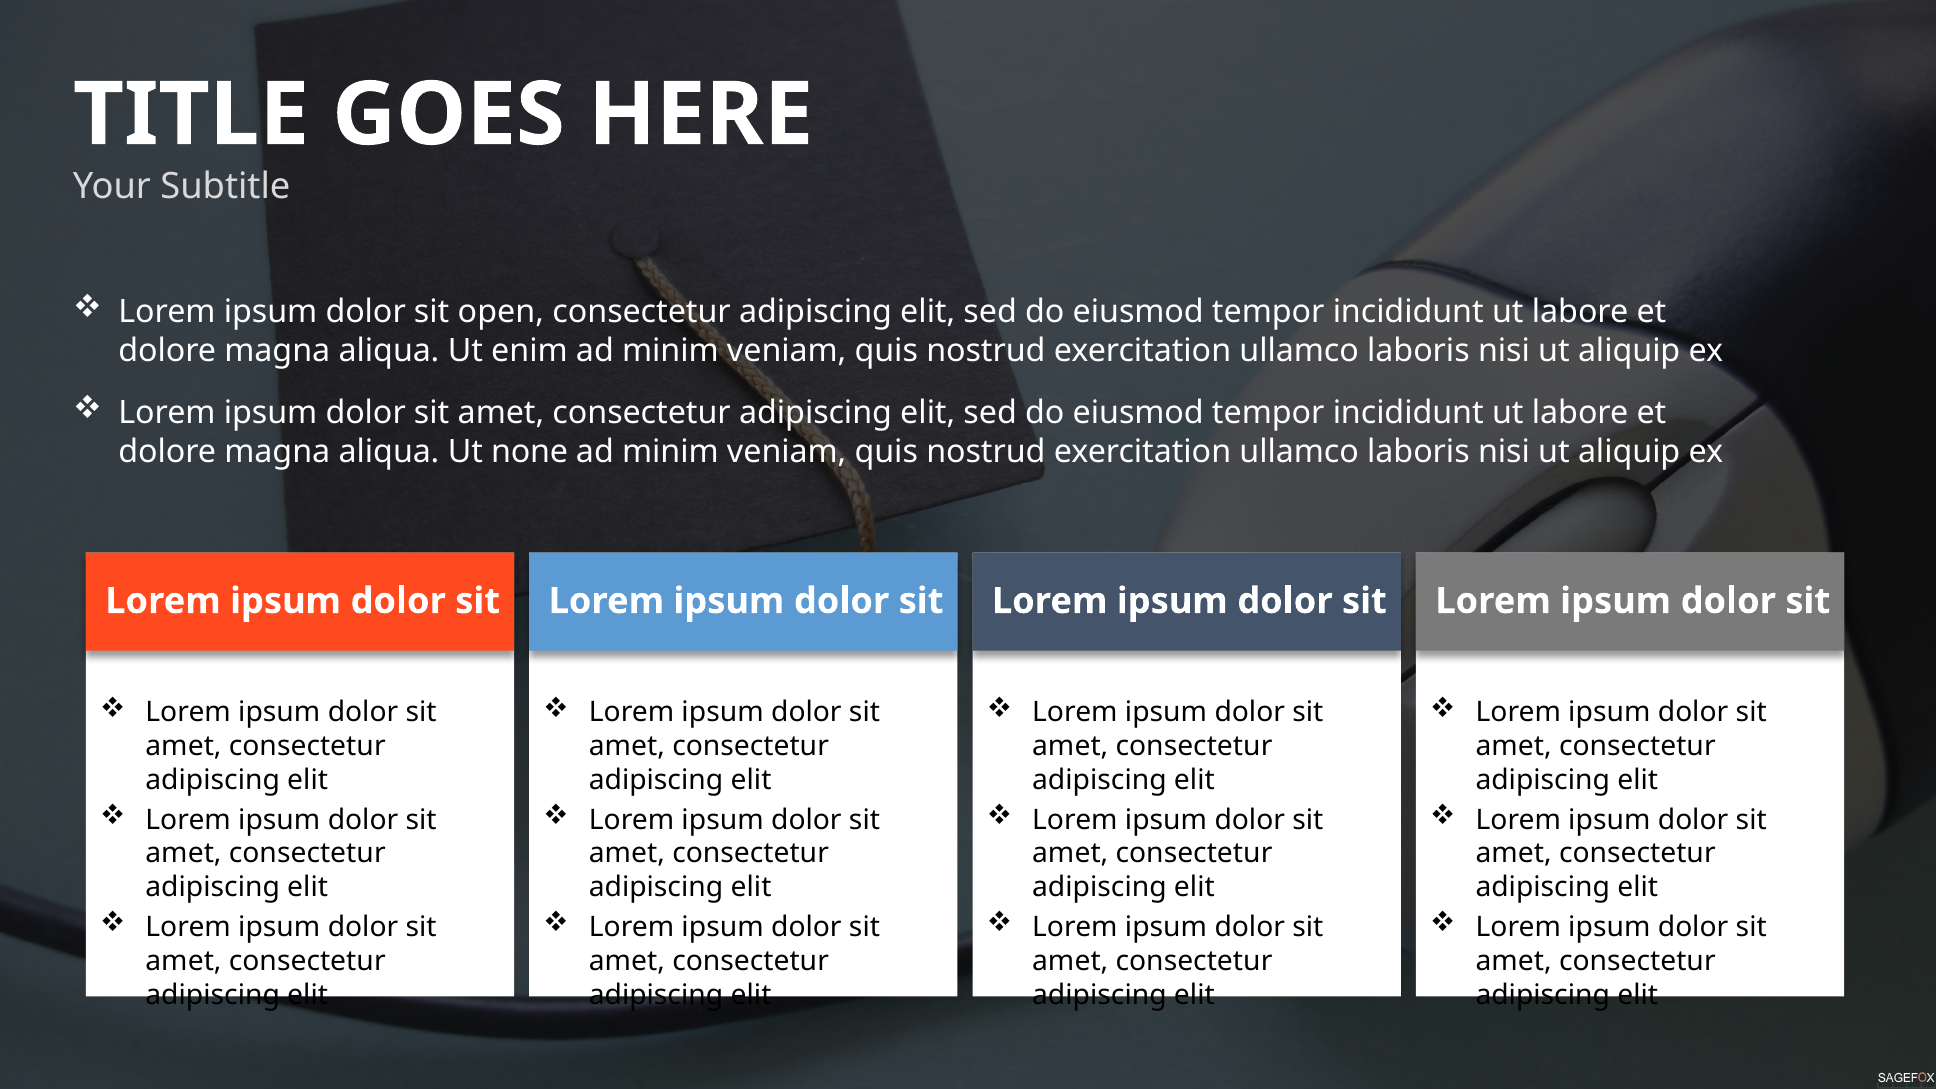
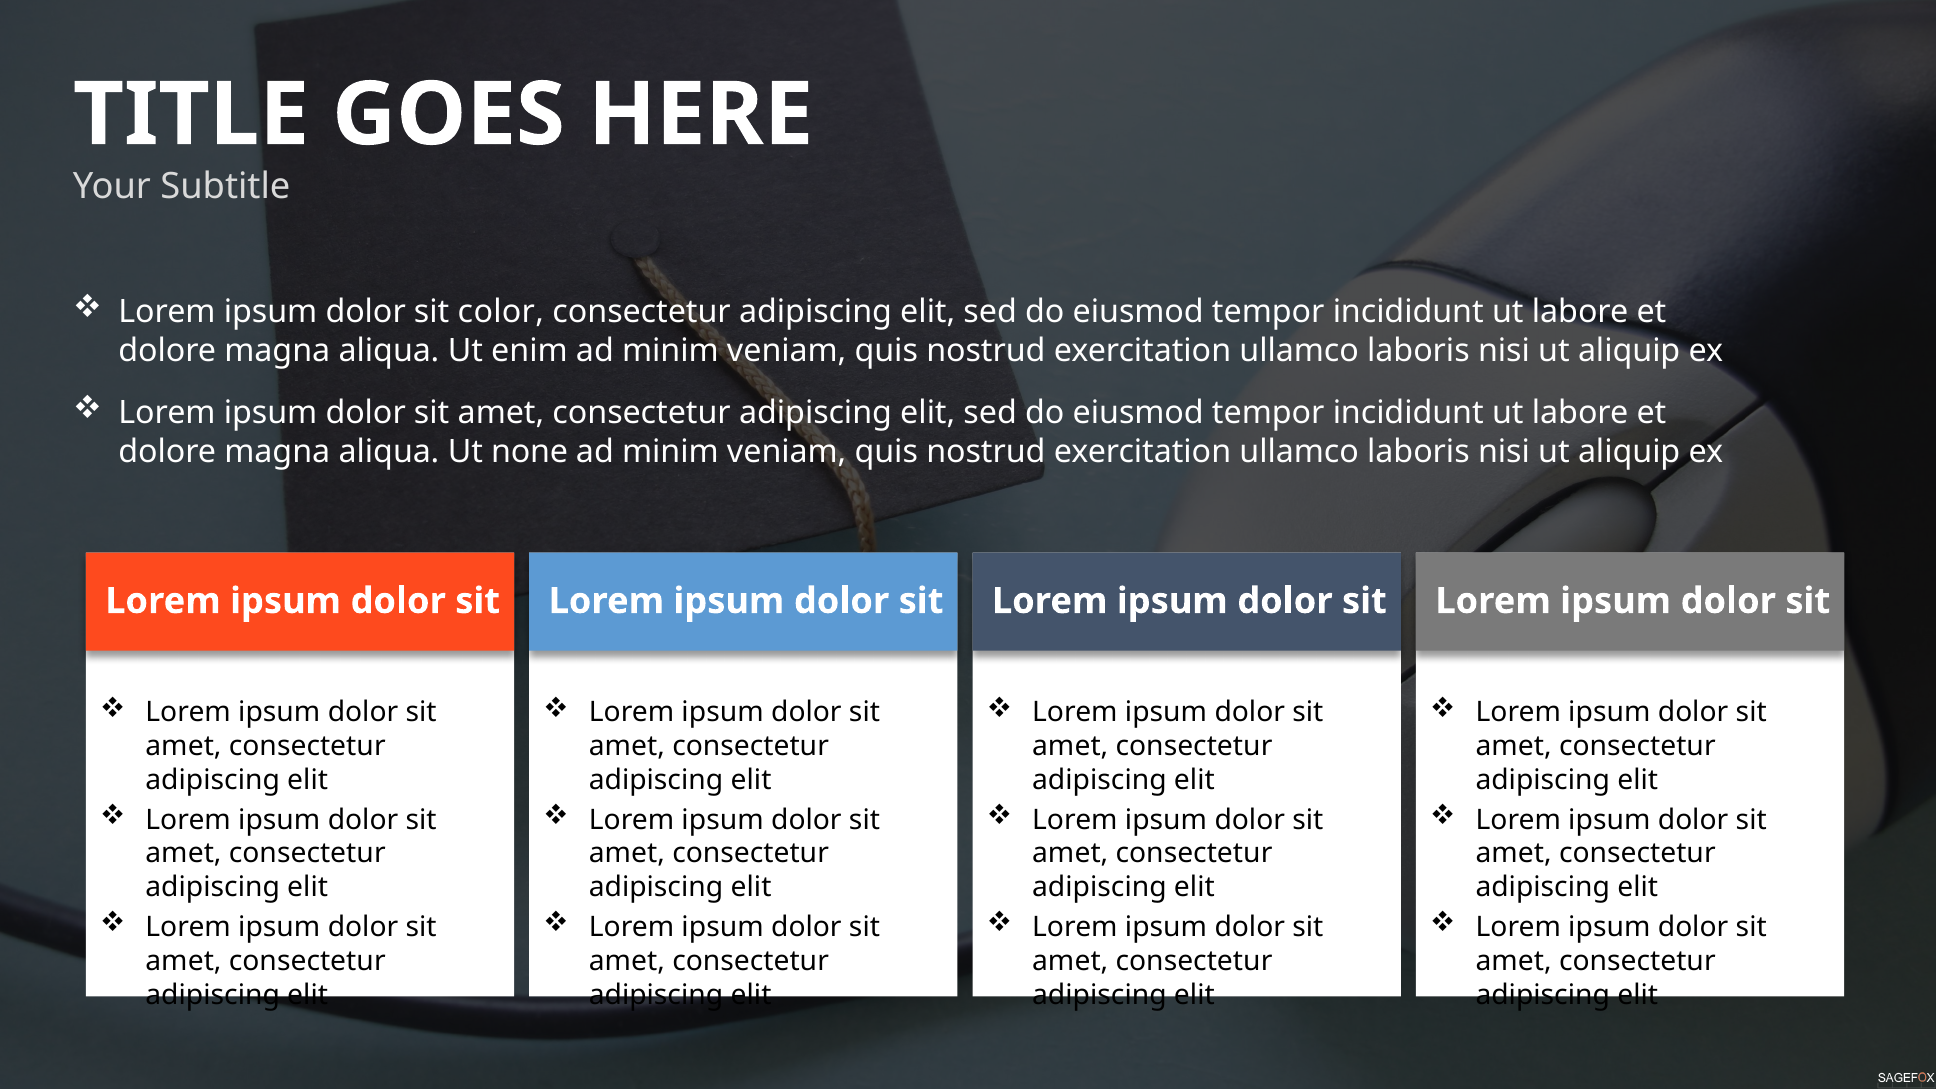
open: open -> color (501, 312)
